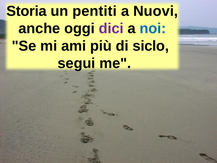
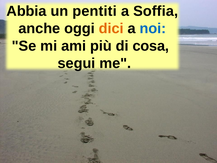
Storia: Storia -> Abbia (26, 11)
Nuovi: Nuovi -> Soffia (156, 11)
dici colour: purple -> orange (111, 28)
siclo: siclo -> cosa (151, 46)
